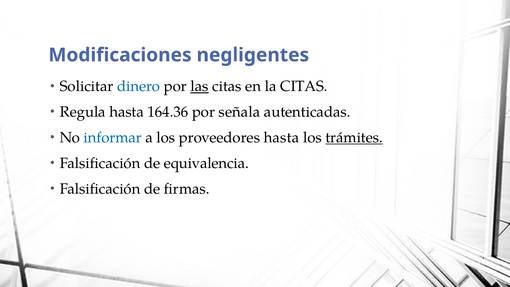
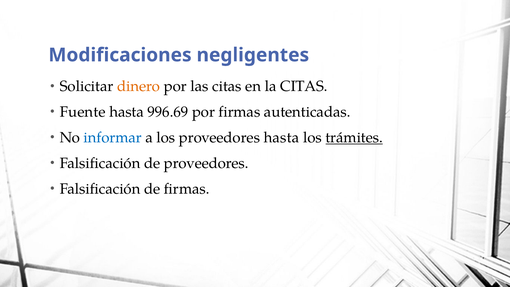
dinero colour: blue -> orange (139, 86)
las underline: present -> none (199, 86)
Regula: Regula -> Fuente (83, 112)
164.36: 164.36 -> 996.69 (168, 112)
por señala: señala -> firmas (240, 112)
de equivalencia: equivalencia -> proveedores (206, 163)
